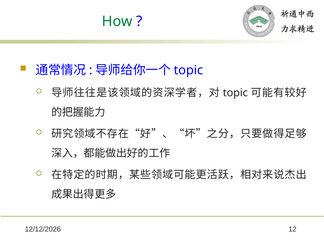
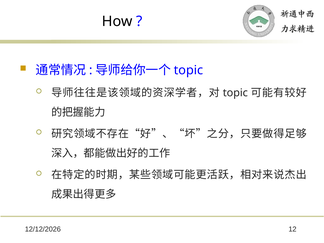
How colour: green -> black (117, 21)
